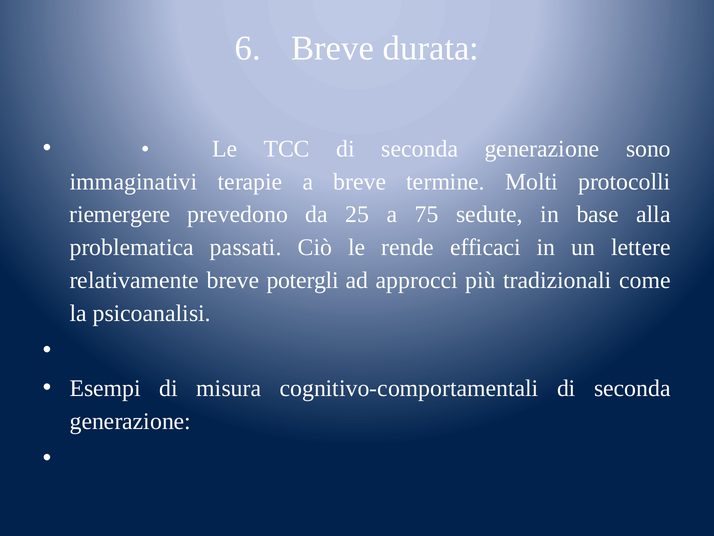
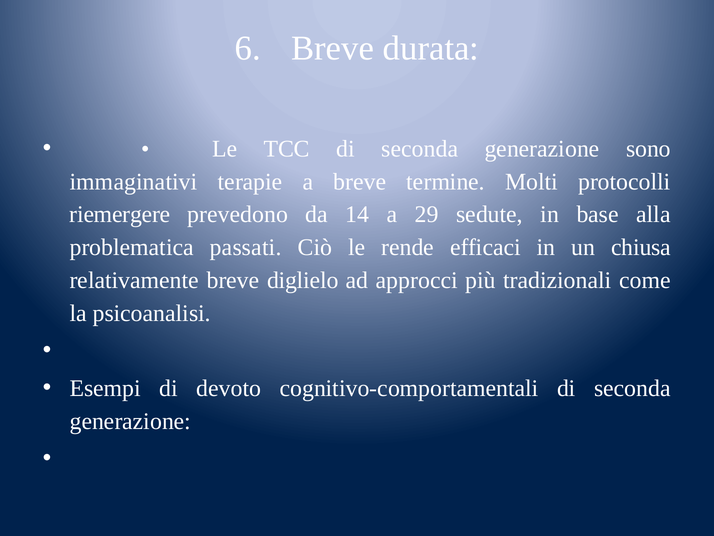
25: 25 -> 14 (357, 214)
75: 75 -> 29 (427, 214)
lettere: lettere -> chiusa (641, 247)
potergli: potergli -> diglielo (303, 280)
misura: misura -> devoto (229, 388)
